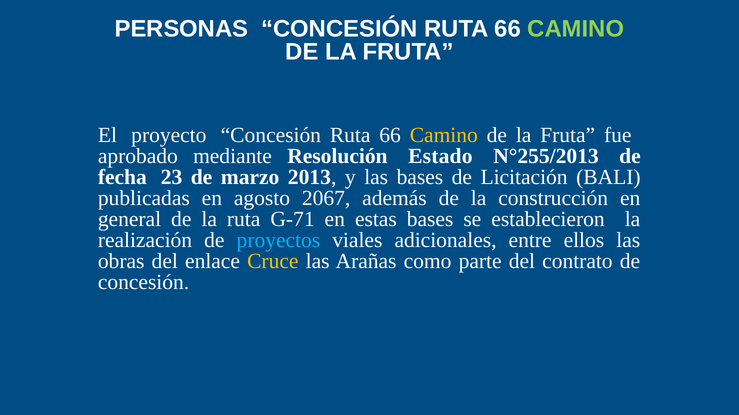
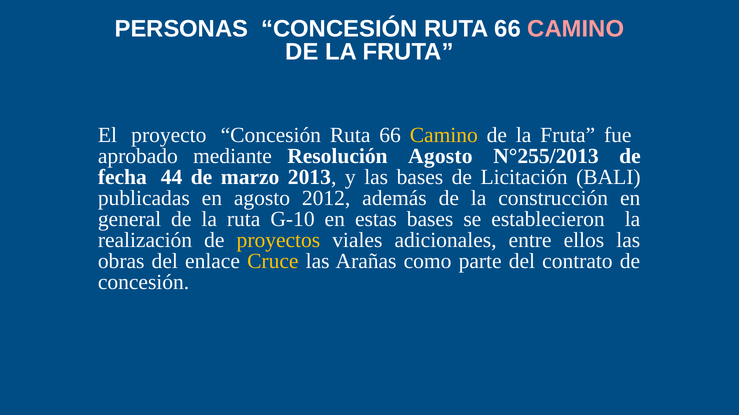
CAMINO colour: light green -> pink (576, 29)
Resolución Estado: Estado -> Agosto (440, 157)
23: 23 -> 44 (172, 178)
2067: 2067 -> 2012 (326, 199)
G-71: G-71 -> G-10 (293, 219)
proyectos colour: light blue -> yellow (278, 240)
